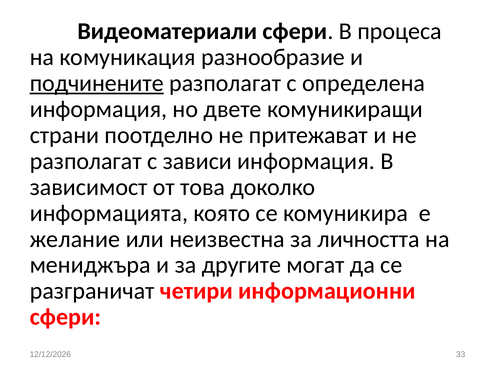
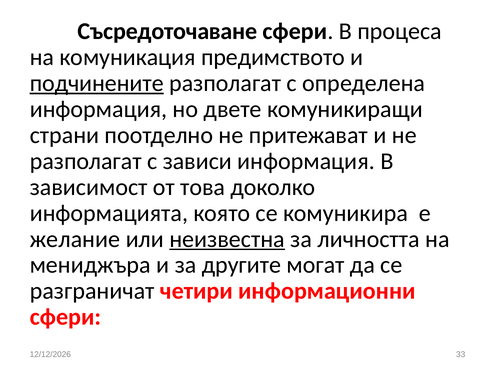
Видеоматериали: Видеоматериали -> Съсредоточаване (167, 31)
разнообразие: разнообразие -> предимството (273, 57)
неизвестна underline: none -> present (227, 239)
